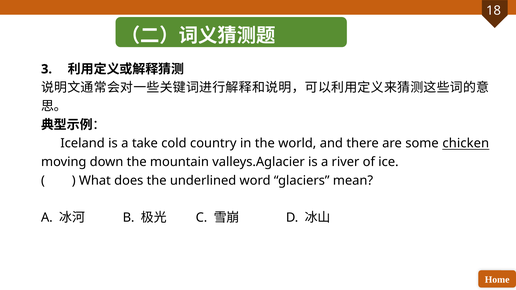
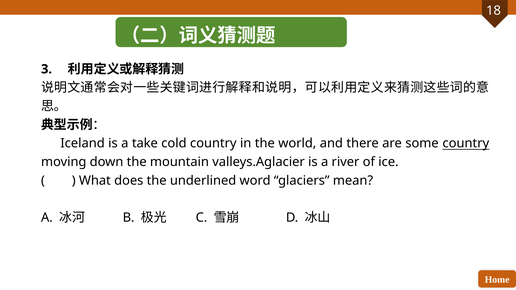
some chicken: chicken -> country (466, 143)
